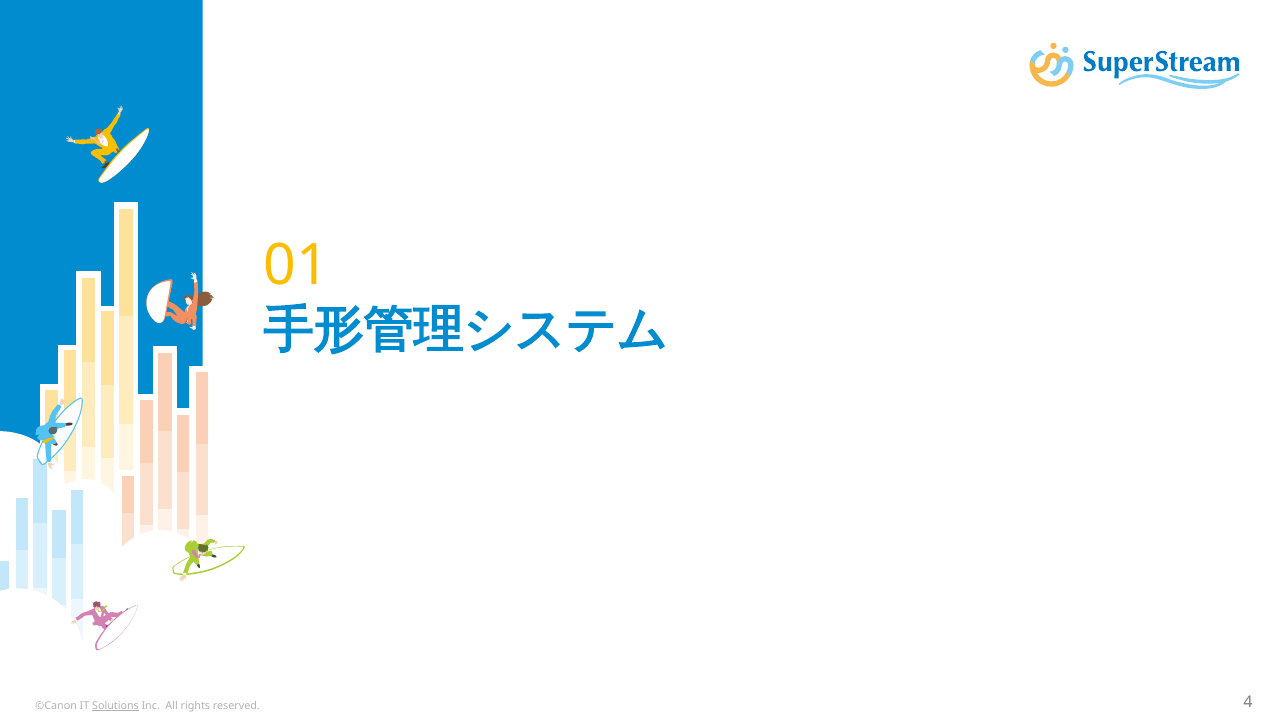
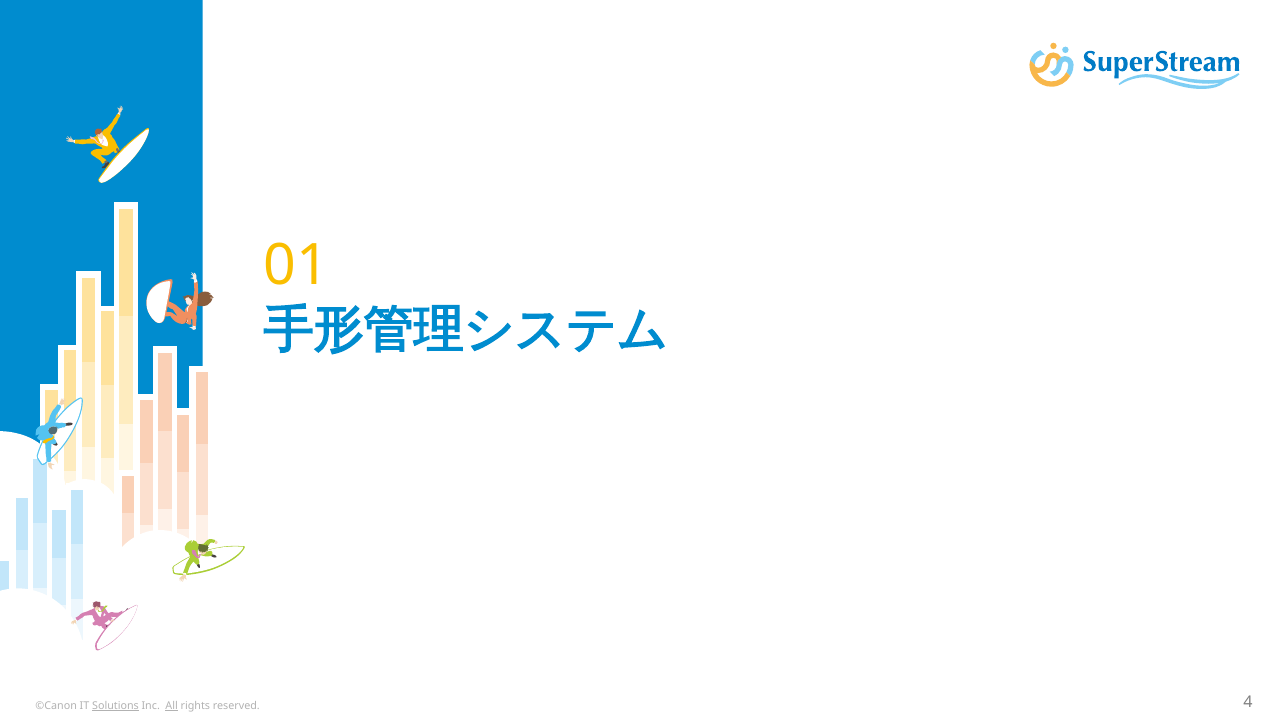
All underline: none -> present (172, 706)
